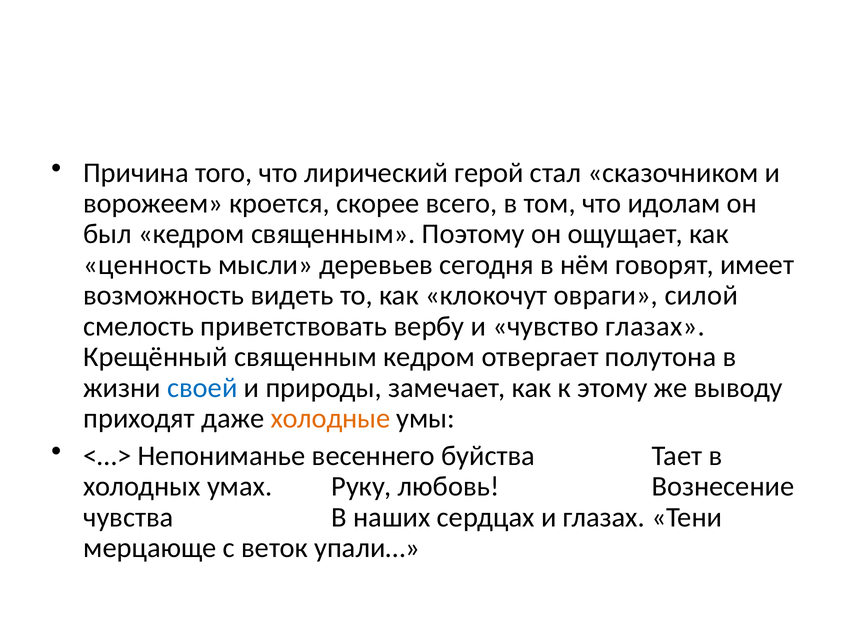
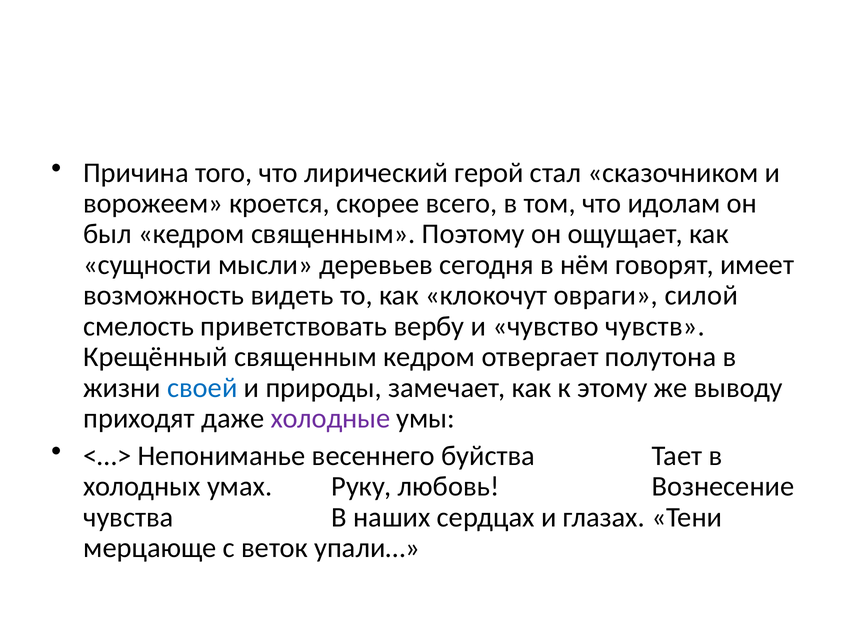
ценность: ценность -> сущности (148, 265)
чувство глазах: глазах -> чувств (655, 326)
холодные colour: orange -> purple (330, 419)
